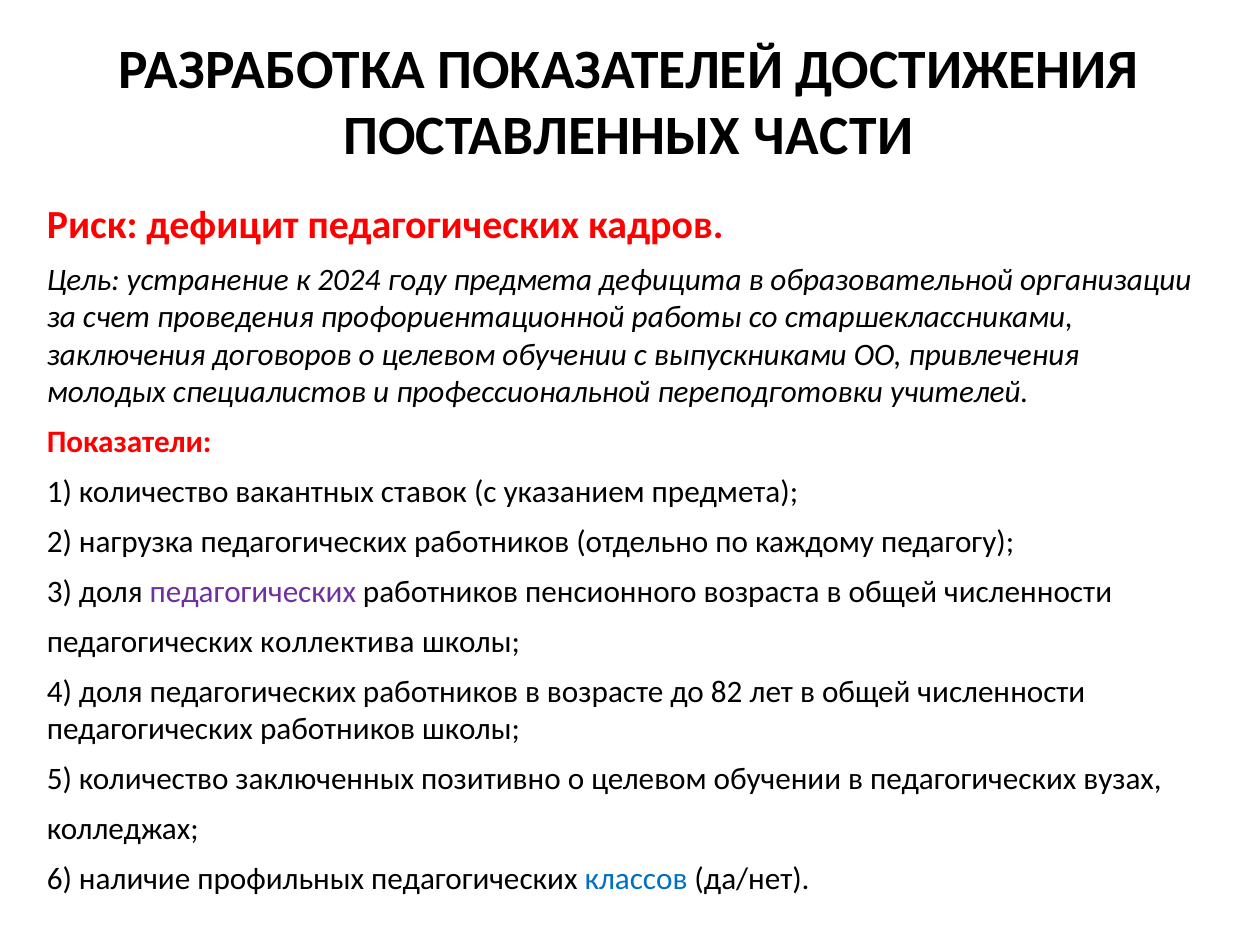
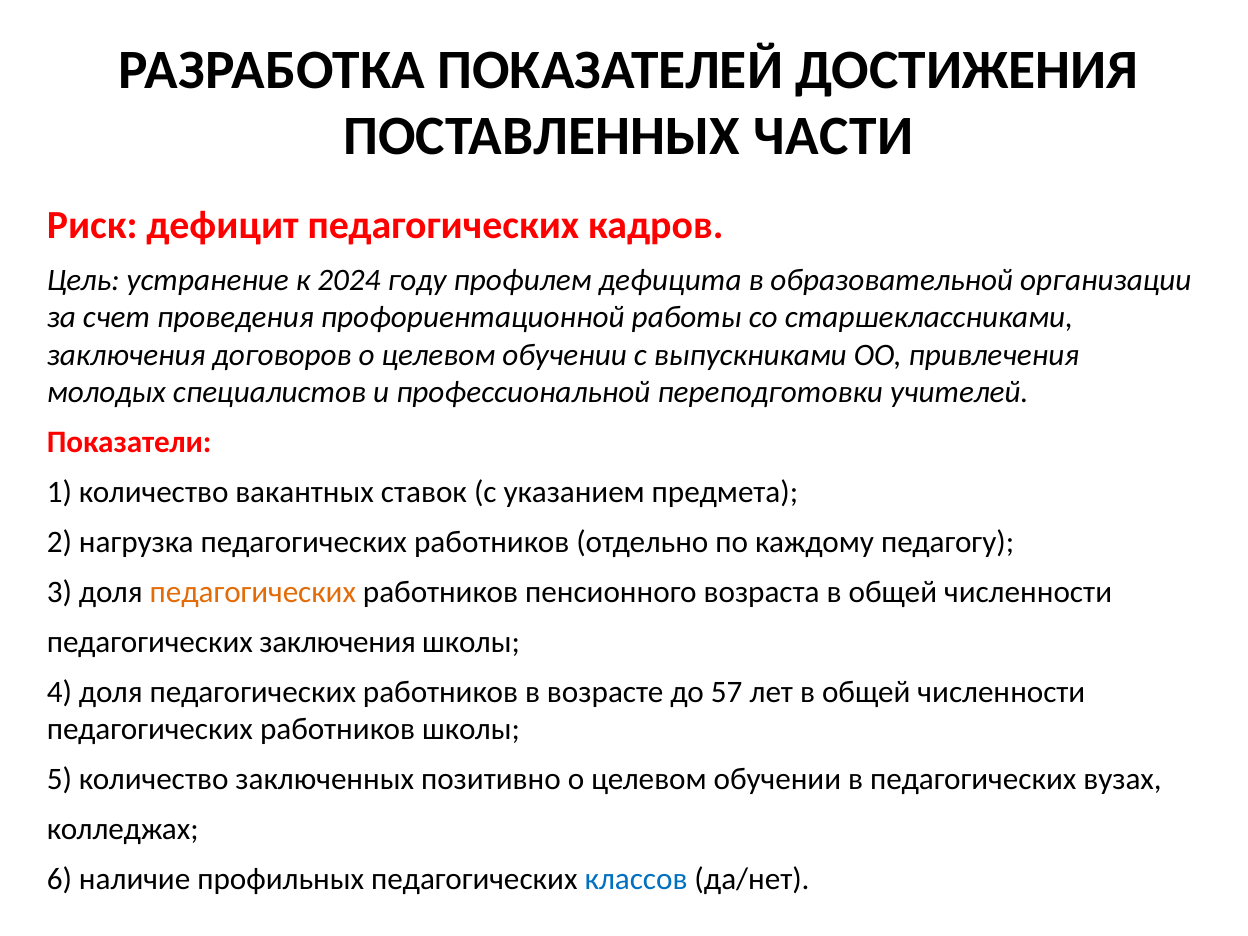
году предмета: предмета -> профилем (523, 280)
педагогических colour: purple -> orange (253, 592)
педагогических коллектива: коллектива -> заключения (338, 642)
82: 82 -> 57 (727, 692)
